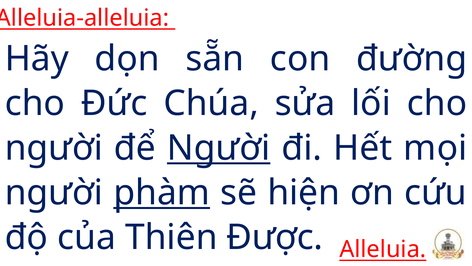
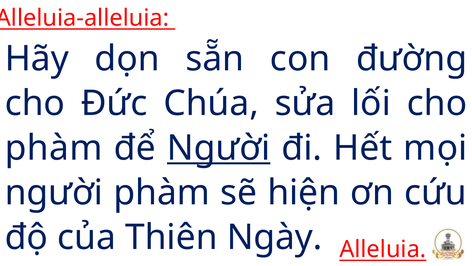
người: người -> phàm (54, 148)
phàm underline: present -> none (162, 192)
Được: Được -> Ngày (274, 237)
